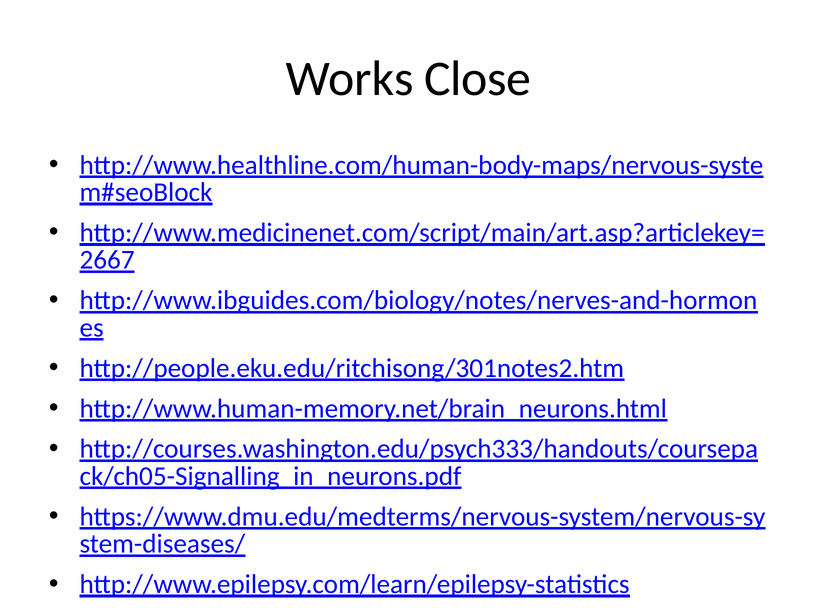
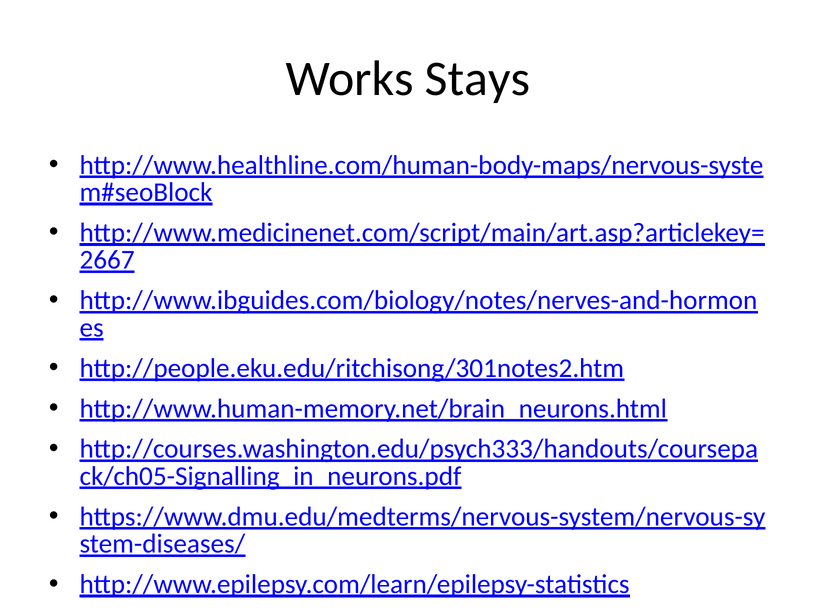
Close: Close -> Stays (477, 79)
